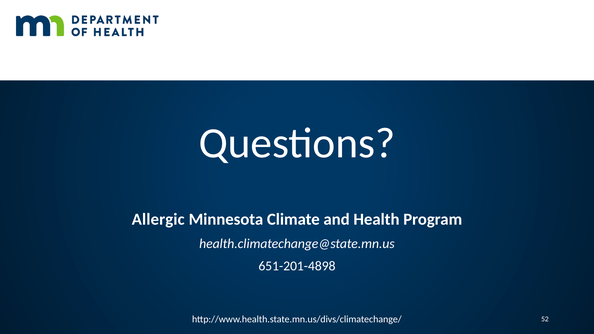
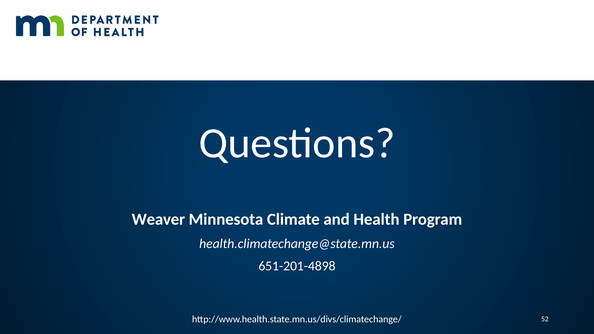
Allergic: Allergic -> Weaver (158, 219)
